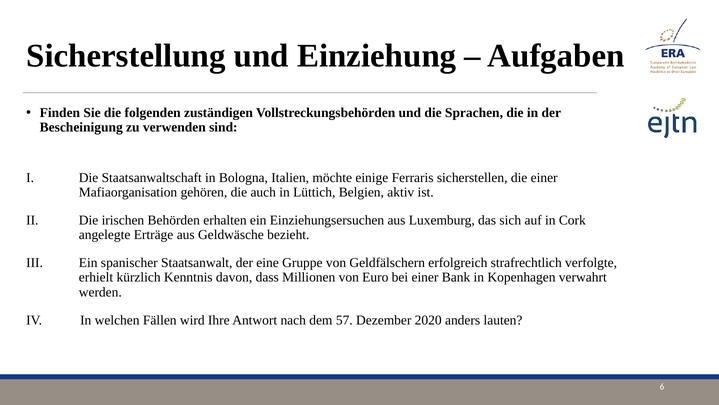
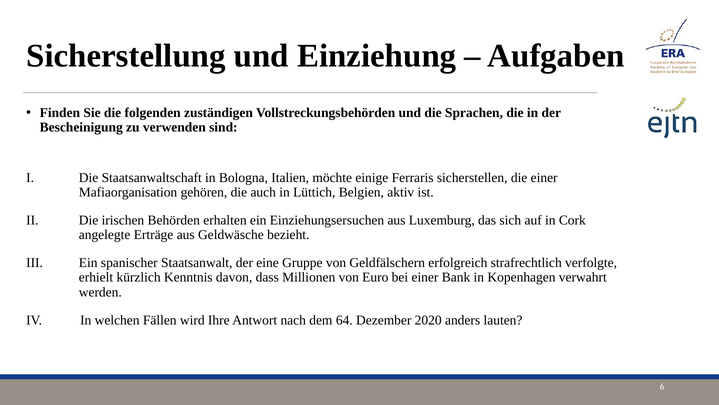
57: 57 -> 64 (344, 320)
